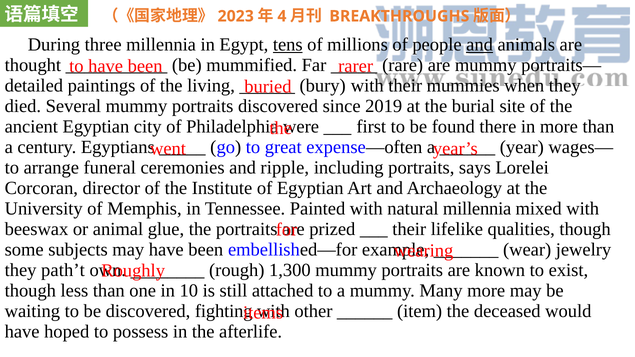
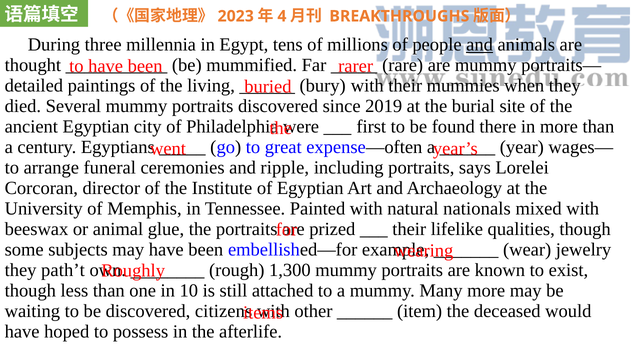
tens underline: present -> none (288, 45)
natural millennia: millennia -> nationals (477, 209)
fighting: fighting -> citizens (224, 311)
